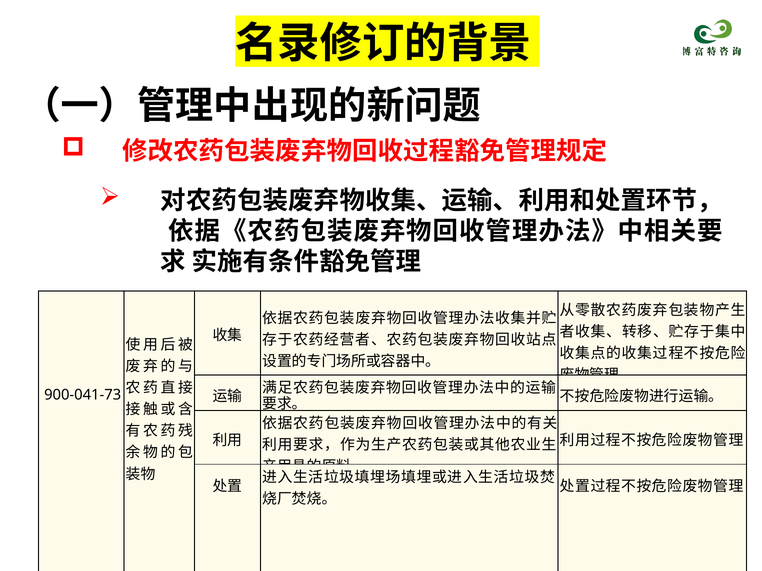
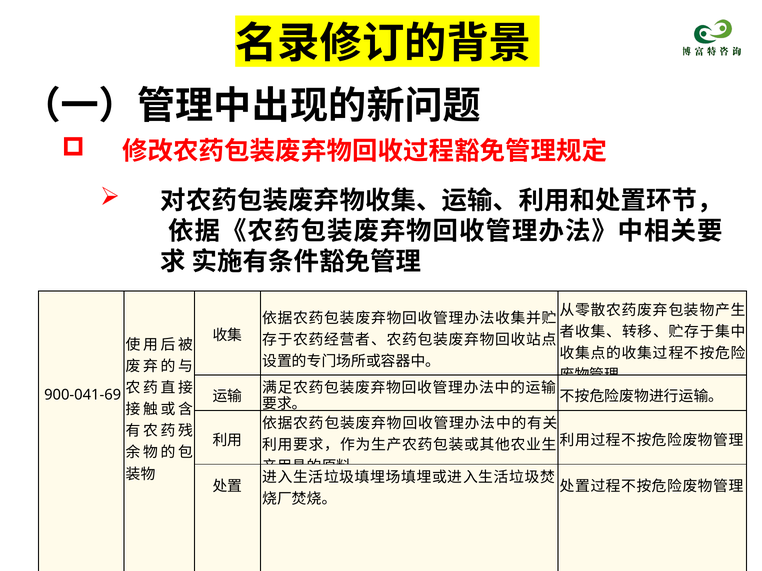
900-041-73: 900-041-73 -> 900-041-69 (83, 395)
